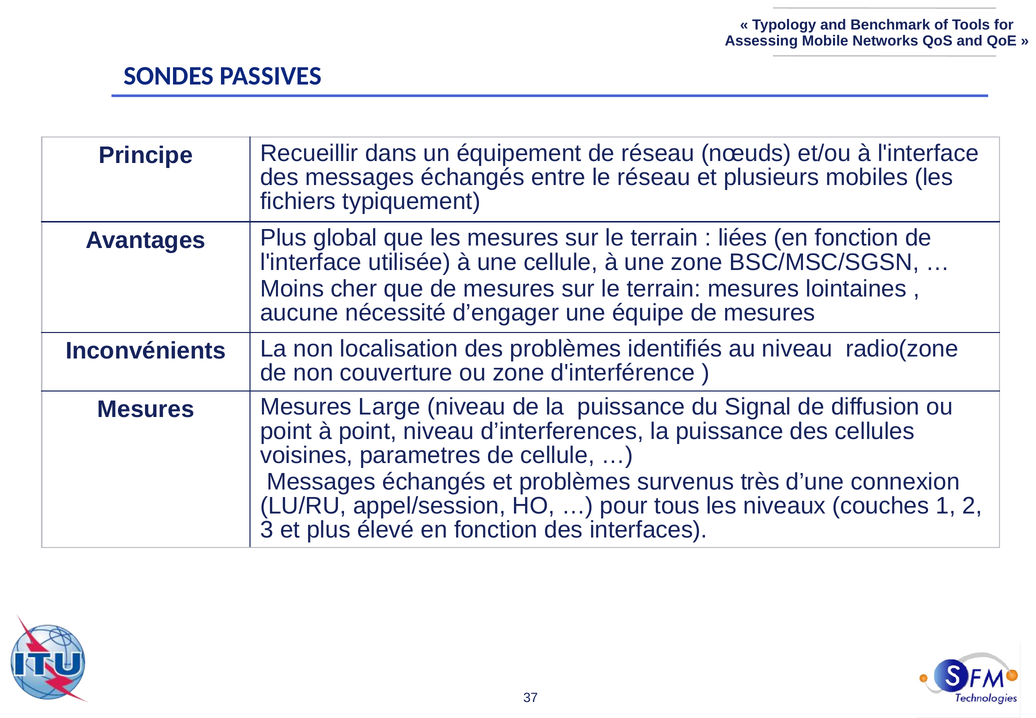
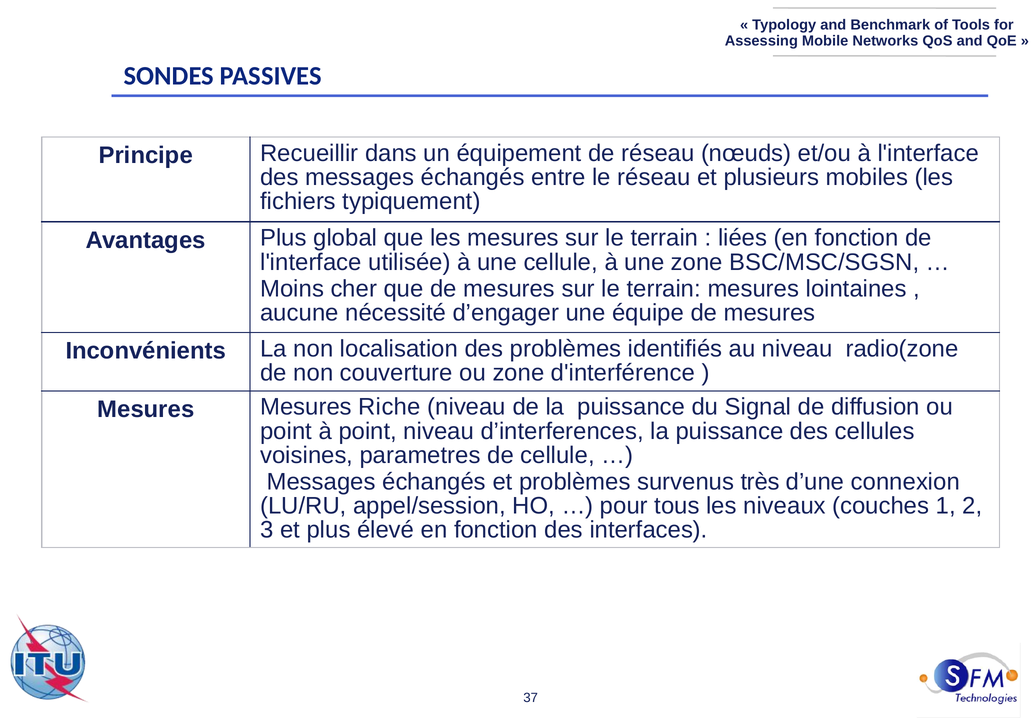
Large: Large -> Riche (390, 407)
